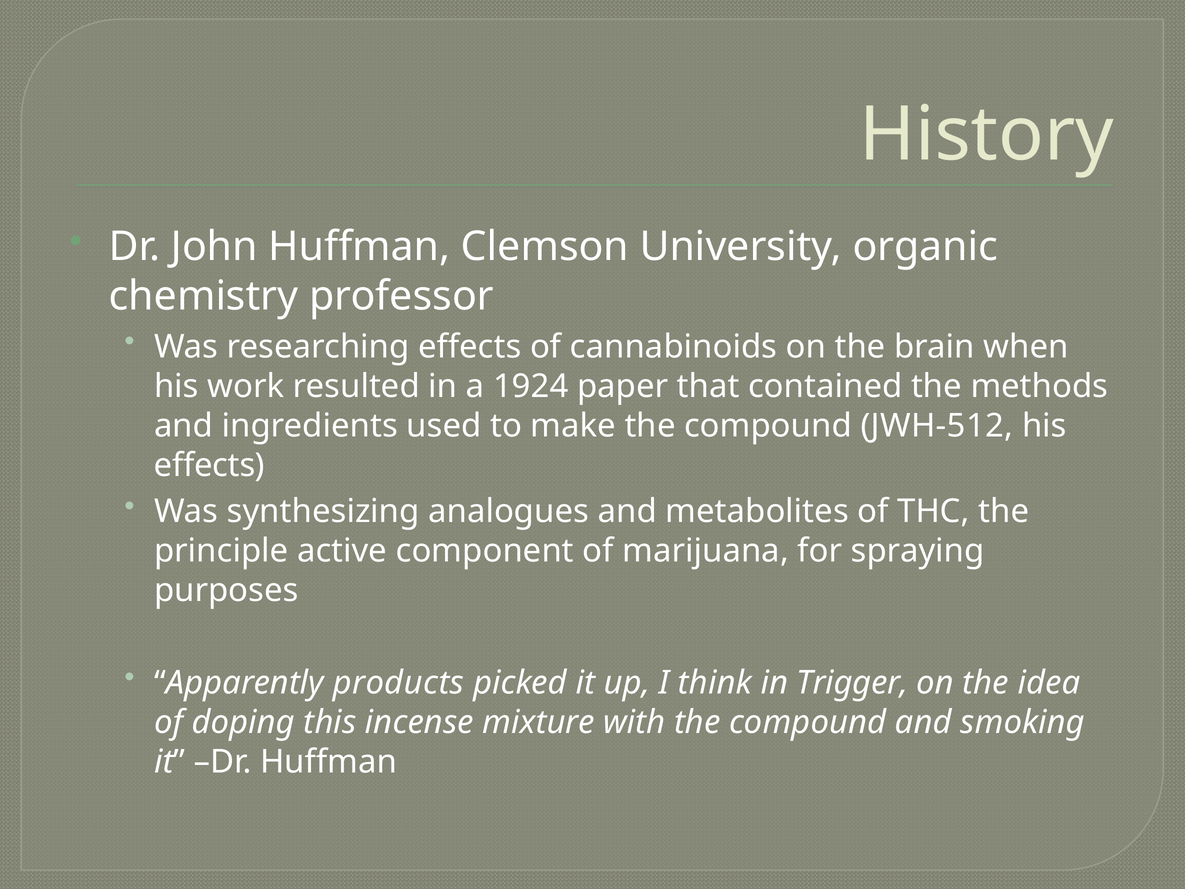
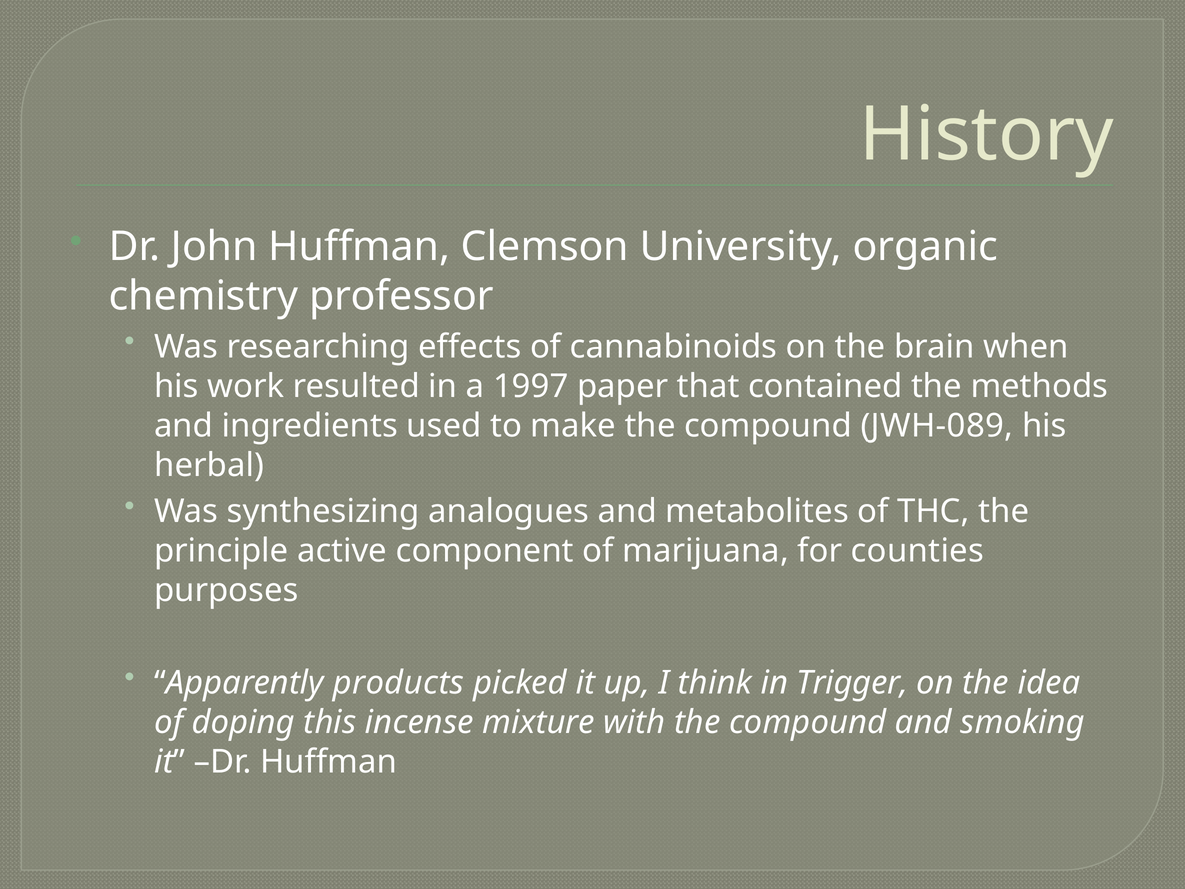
1924: 1924 -> 1997 (531, 386)
JWH-512: JWH-512 -> JWH-089 (937, 426)
effects: effects -> herbal (209, 465)
spraying: spraying -> counties (917, 551)
